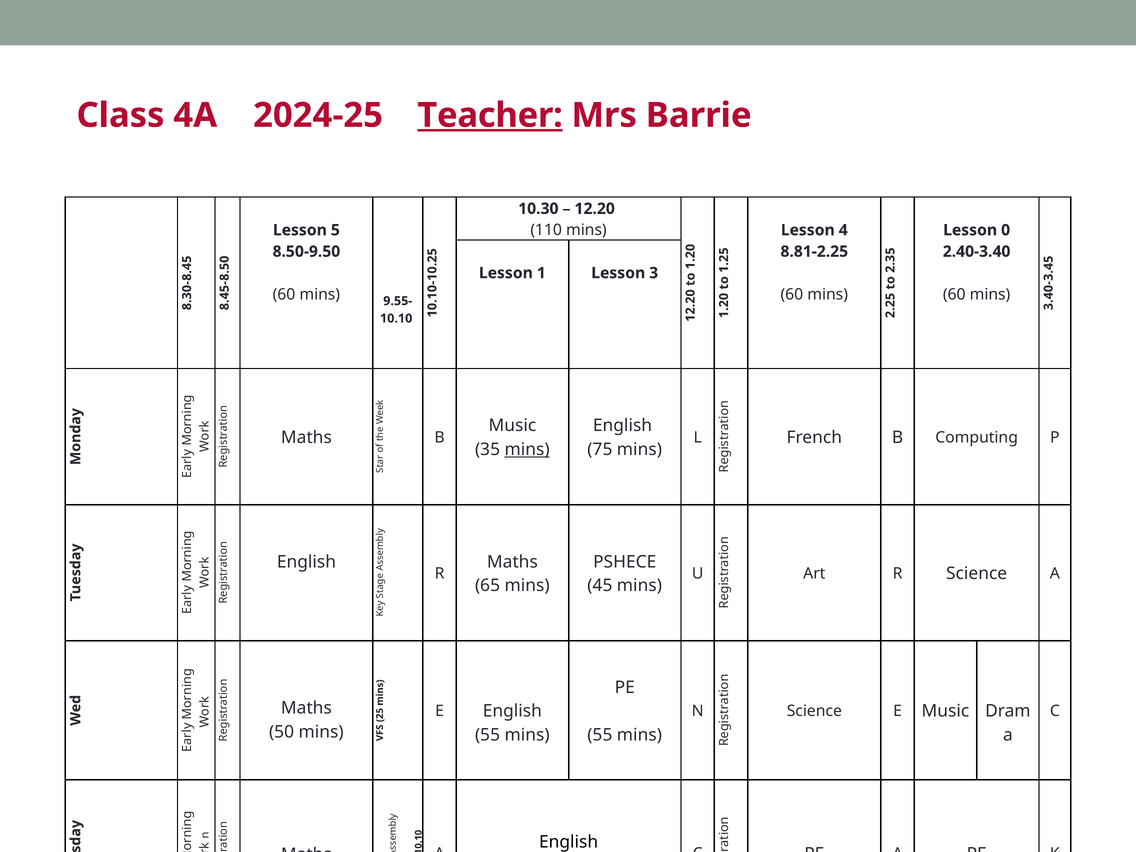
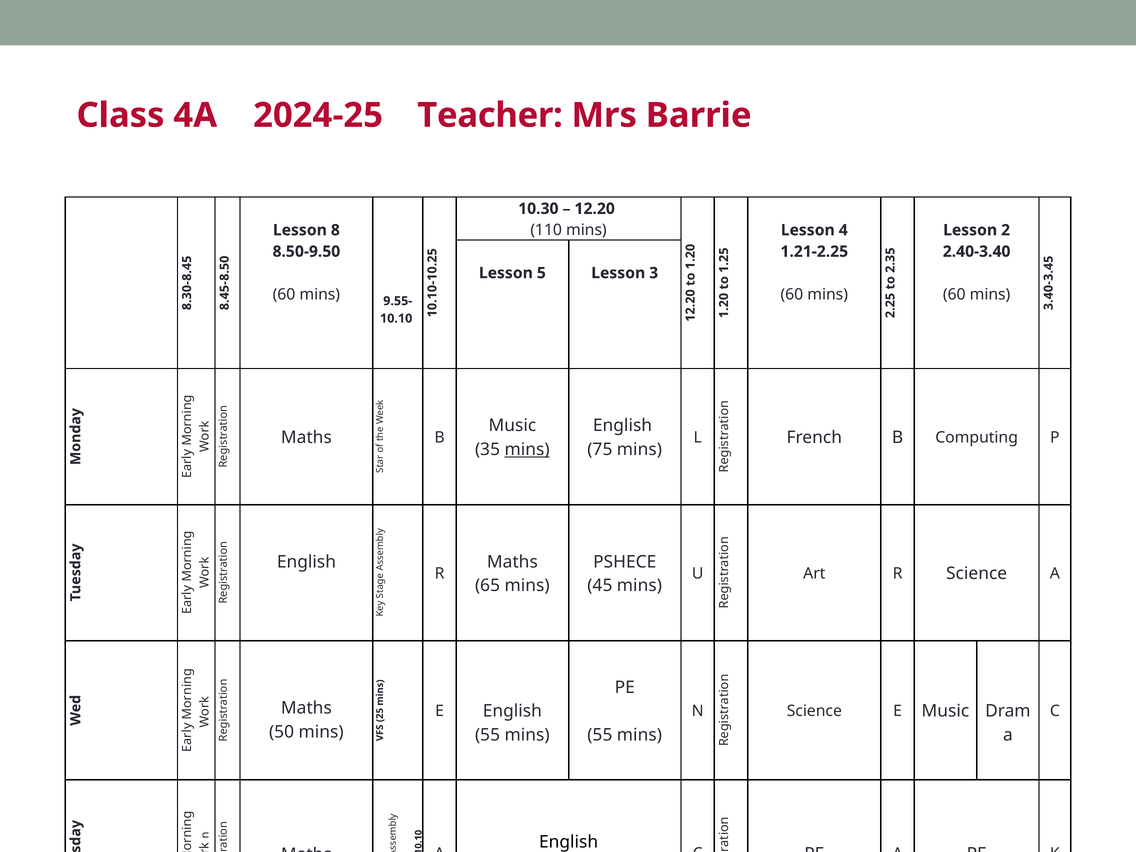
Teacher underline: present -> none (490, 115)
Lesson 5: 5 -> 8 (335, 230)
Lesson 0: 0 -> 2 (1006, 230)
8.81-2.25: 8.81-2.25 -> 1.21-2.25 (814, 252)
Lesson 1: 1 -> 5 (541, 273)
